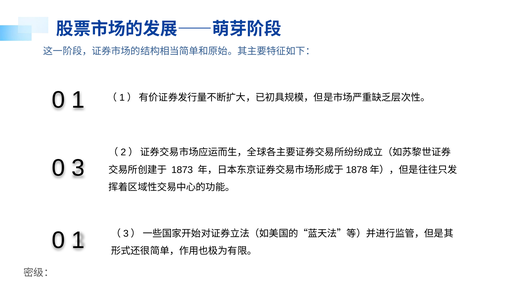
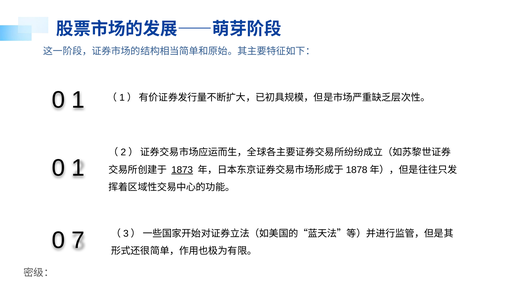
3: 3 -> 1 (78, 168)
1873 underline: none -> present (182, 170)
1: 1 -> 7 (78, 240)
